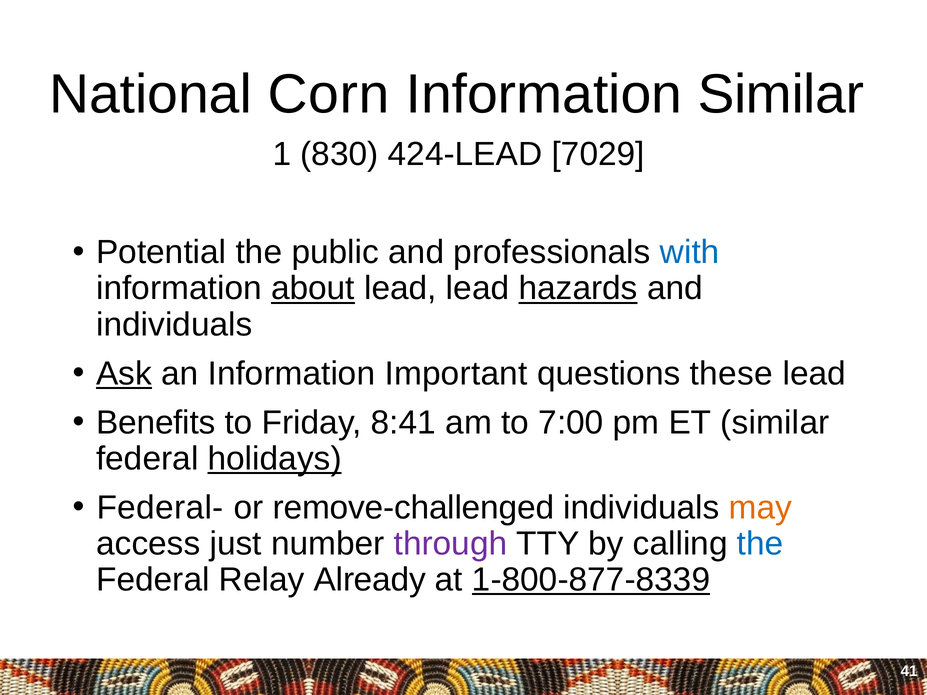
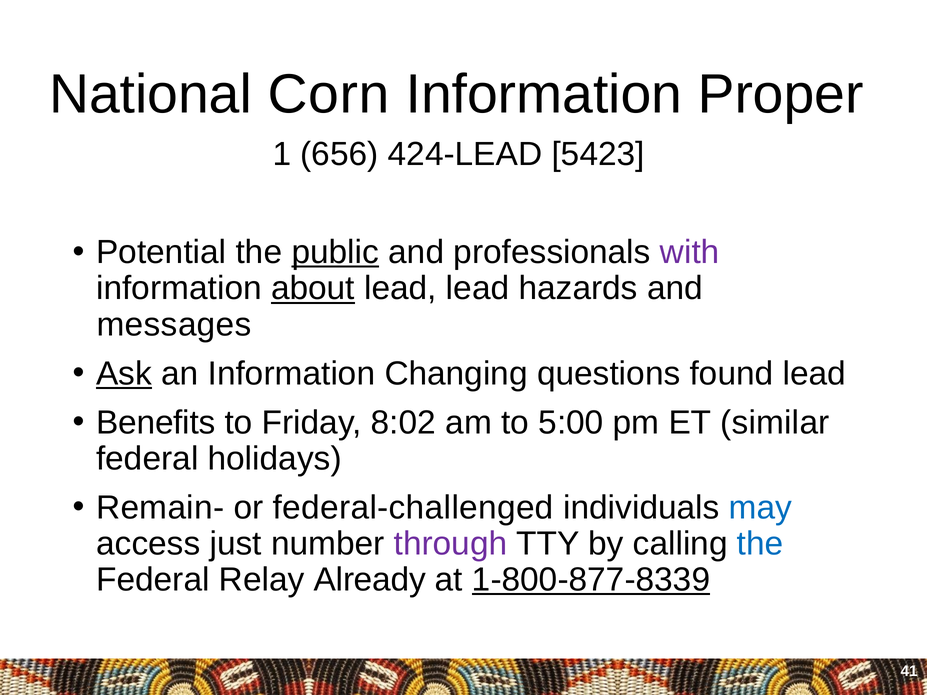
Information Similar: Similar -> Proper (781, 94)
830: 830 -> 656 (339, 154)
7029: 7029 -> 5423 (598, 154)
public underline: none -> present (335, 252)
with colour: blue -> purple (690, 252)
hazards underline: present -> none (578, 288)
individuals: individuals -> messages (174, 325)
Important: Important -> Changing (456, 374)
these: these -> found (732, 374)
8:41: 8:41 -> 8:02 (403, 423)
7:00: 7:00 -> 5:00 (571, 423)
holidays underline: present -> none (275, 459)
Federal-: Federal- -> Remain- (160, 508)
remove-challenged: remove-challenged -> federal-challenged (413, 508)
may colour: orange -> blue (760, 508)
